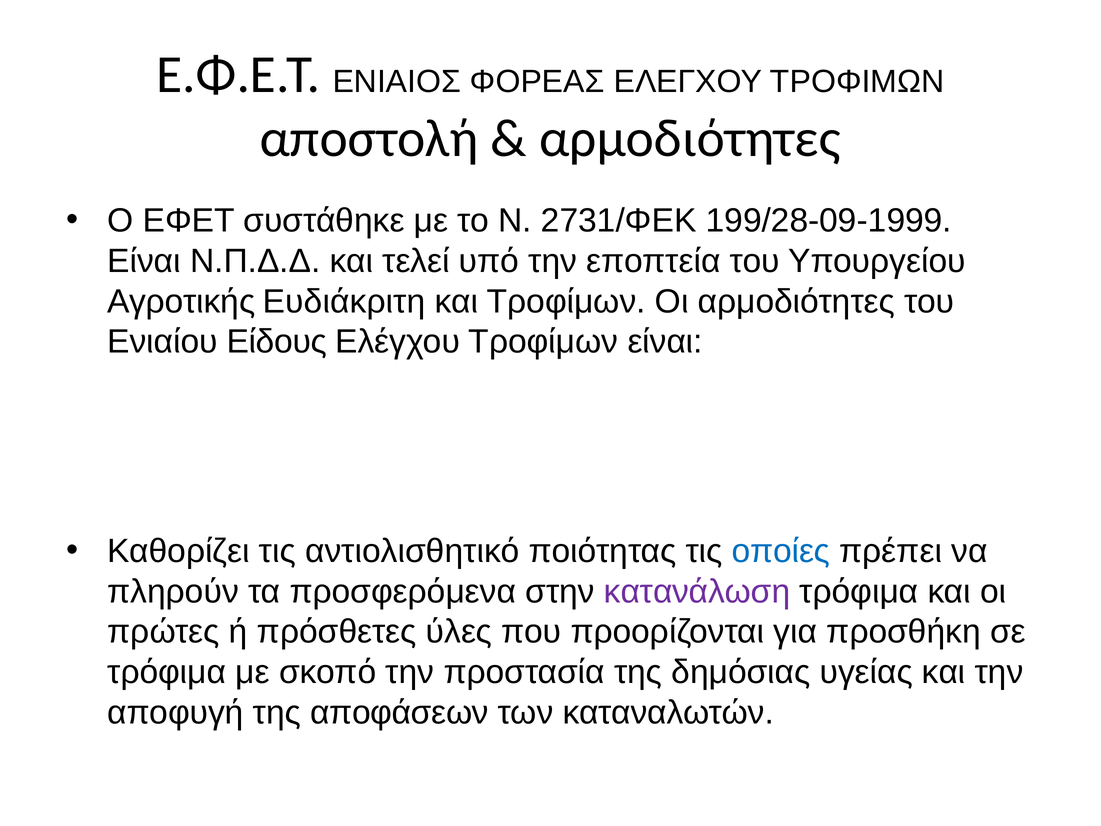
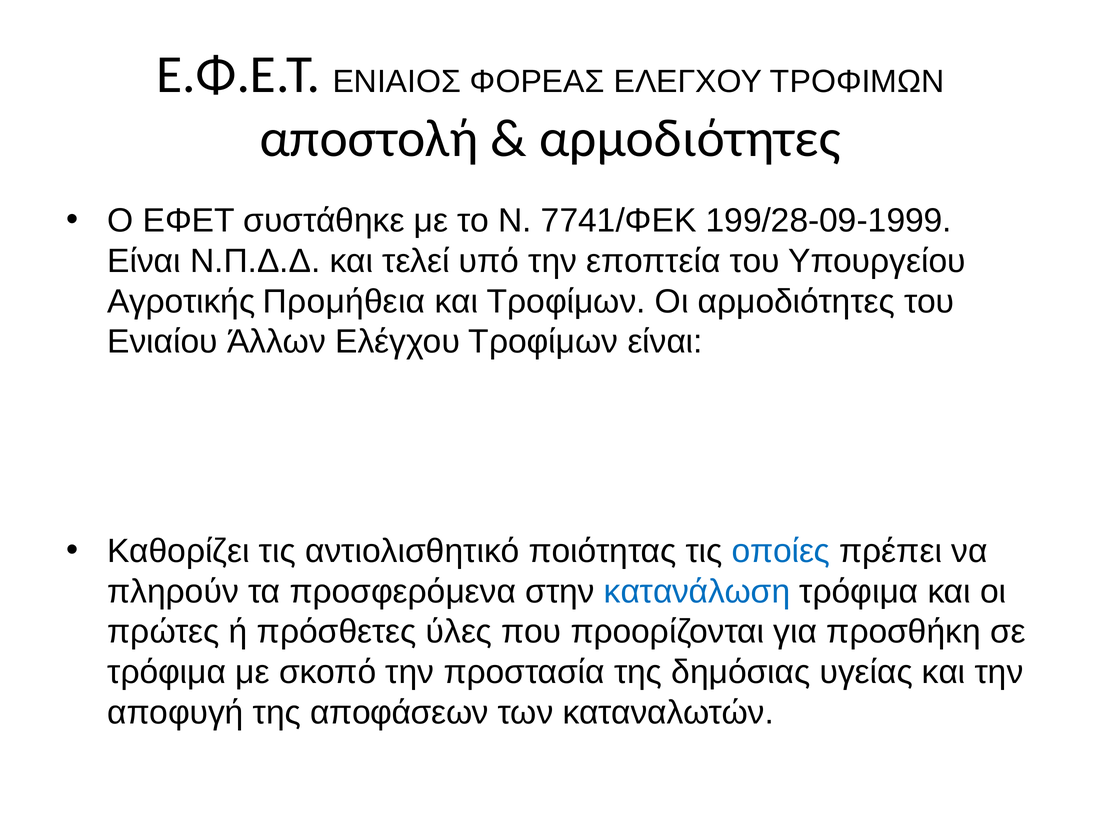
2731/ΦΕΚ: 2731/ΦΕΚ -> 7741/ΦΕΚ (619, 221)
Ευδιάκριτη: Ευδιάκριτη -> Προμήθεια (344, 301)
Είδους: Είδους -> Άλλων (277, 342)
κατανάλωση colour: purple -> blue (697, 591)
